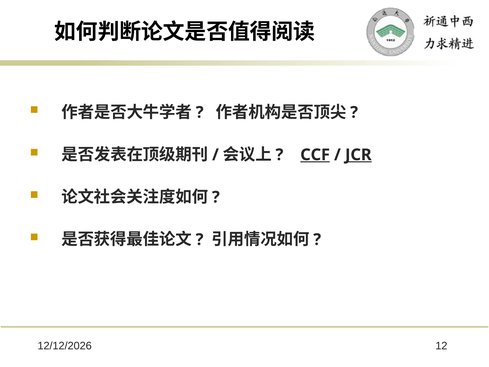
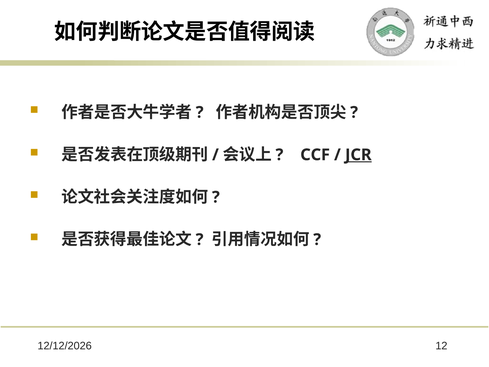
CCF underline: present -> none (315, 155)
